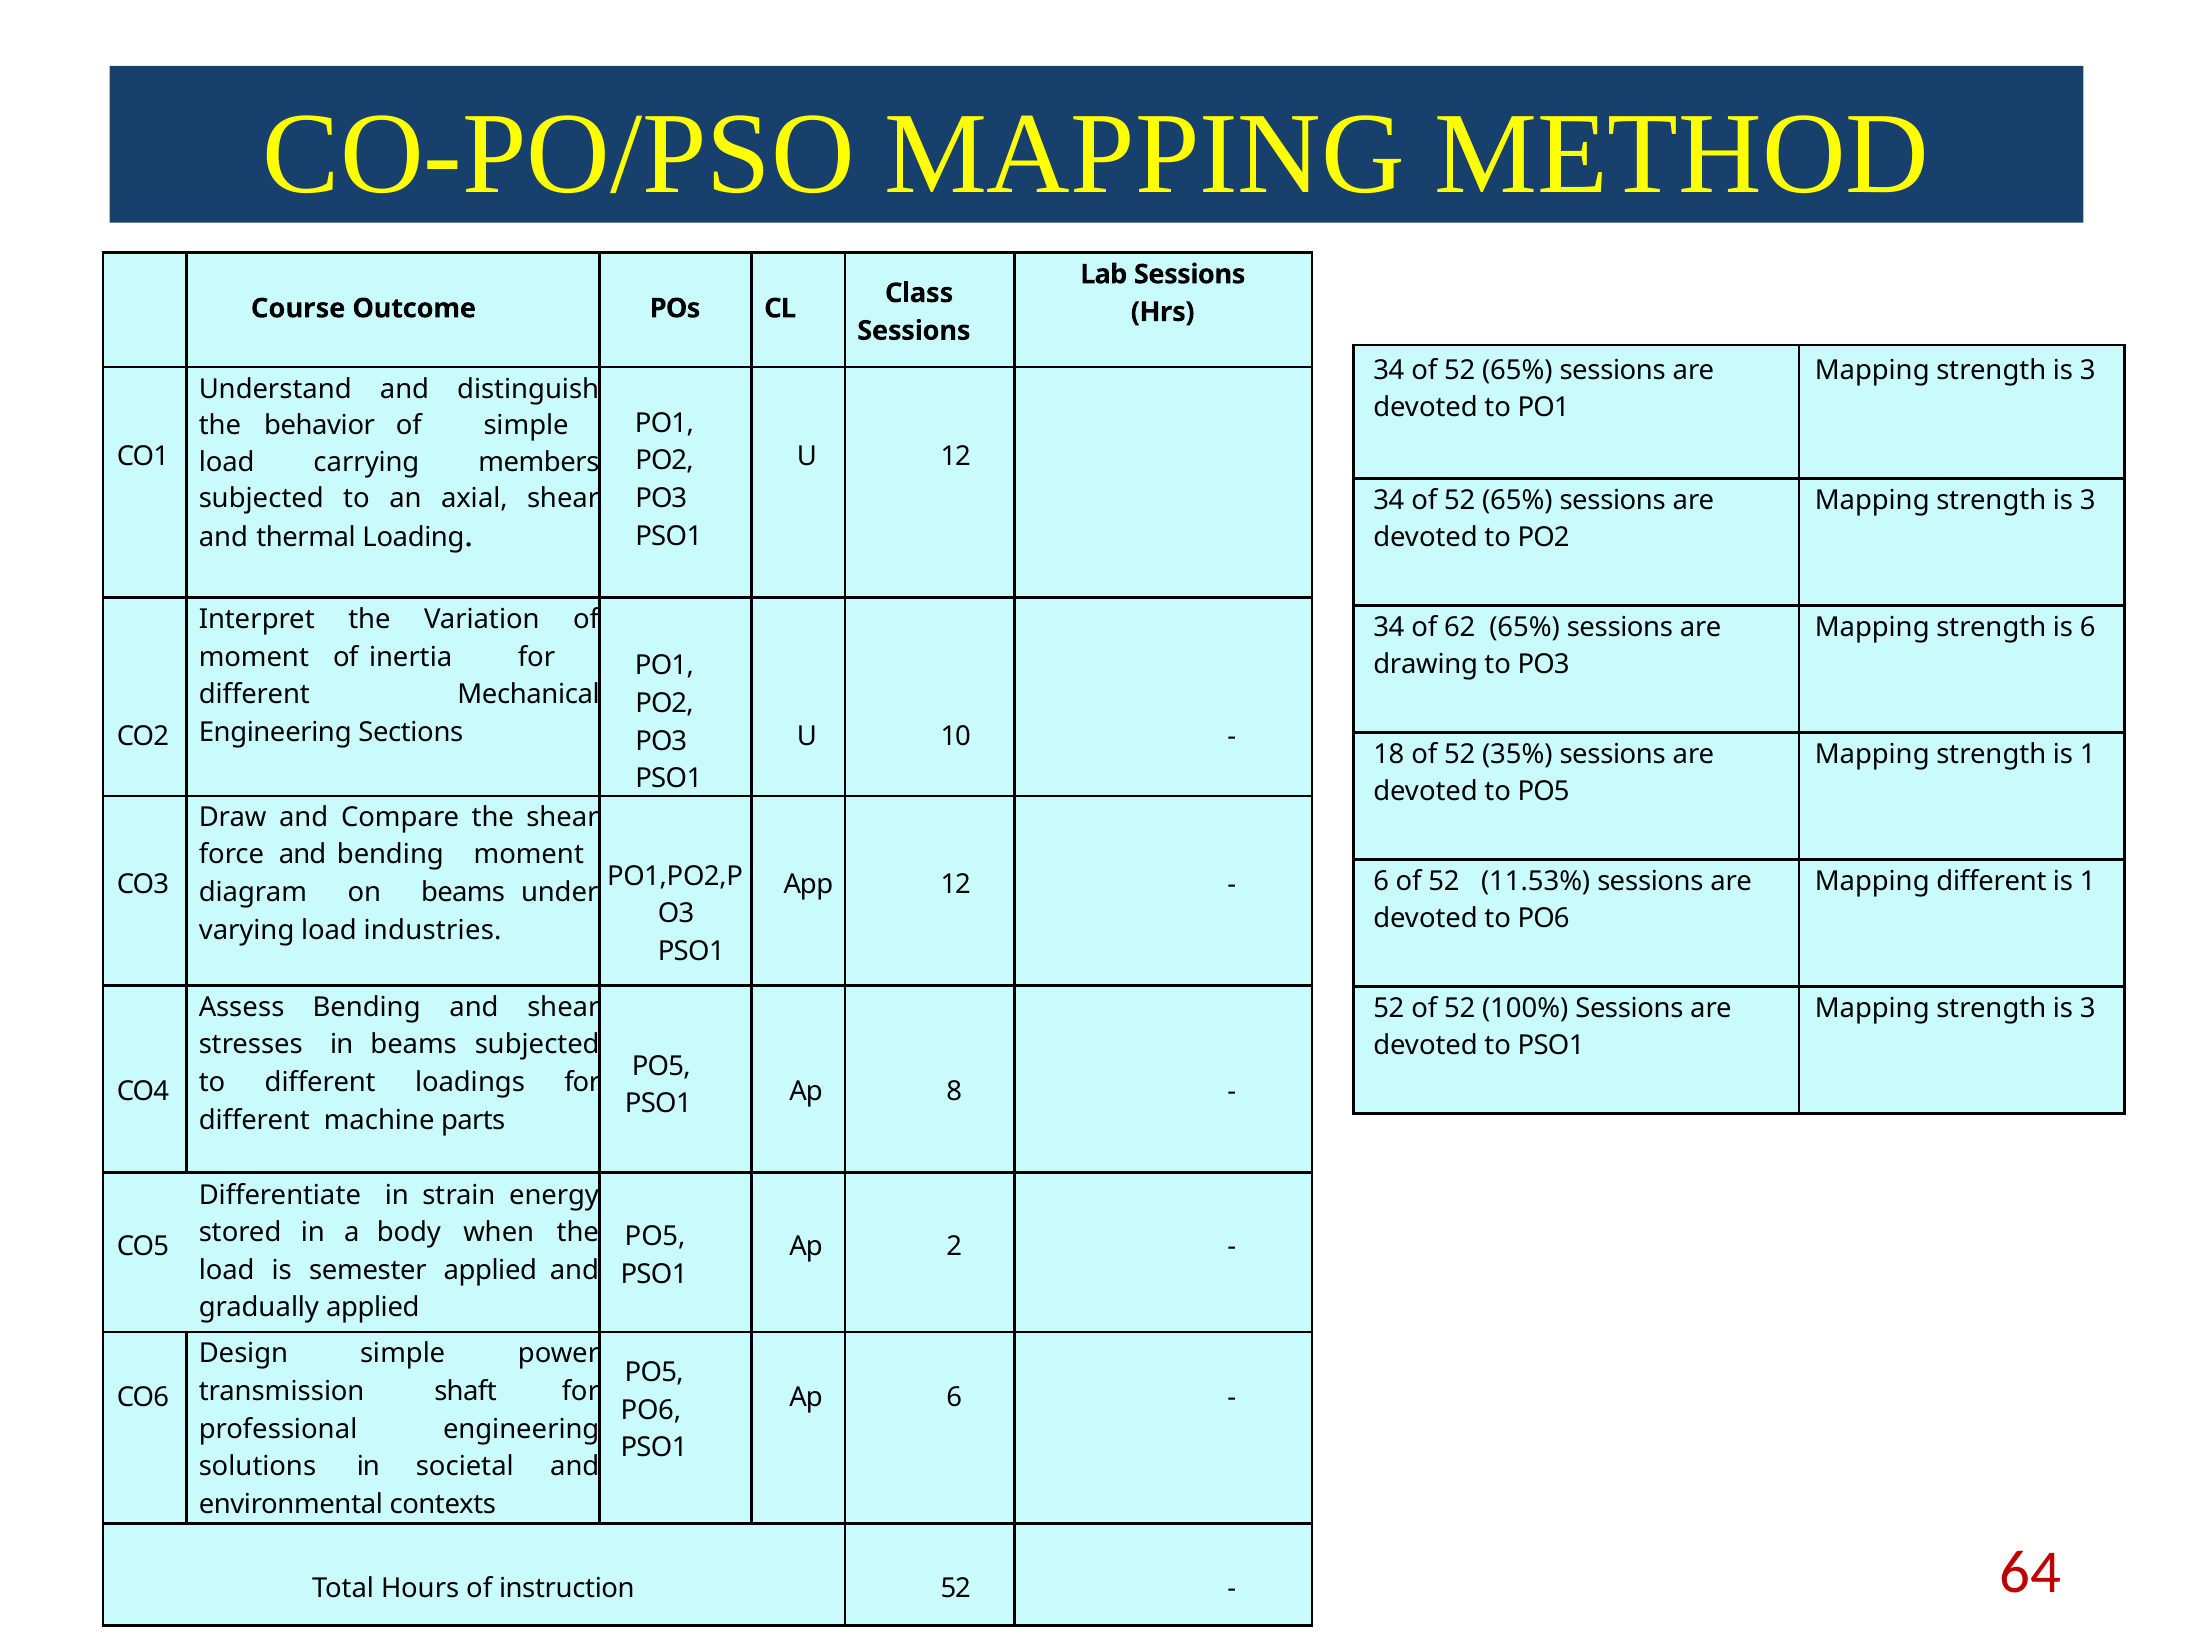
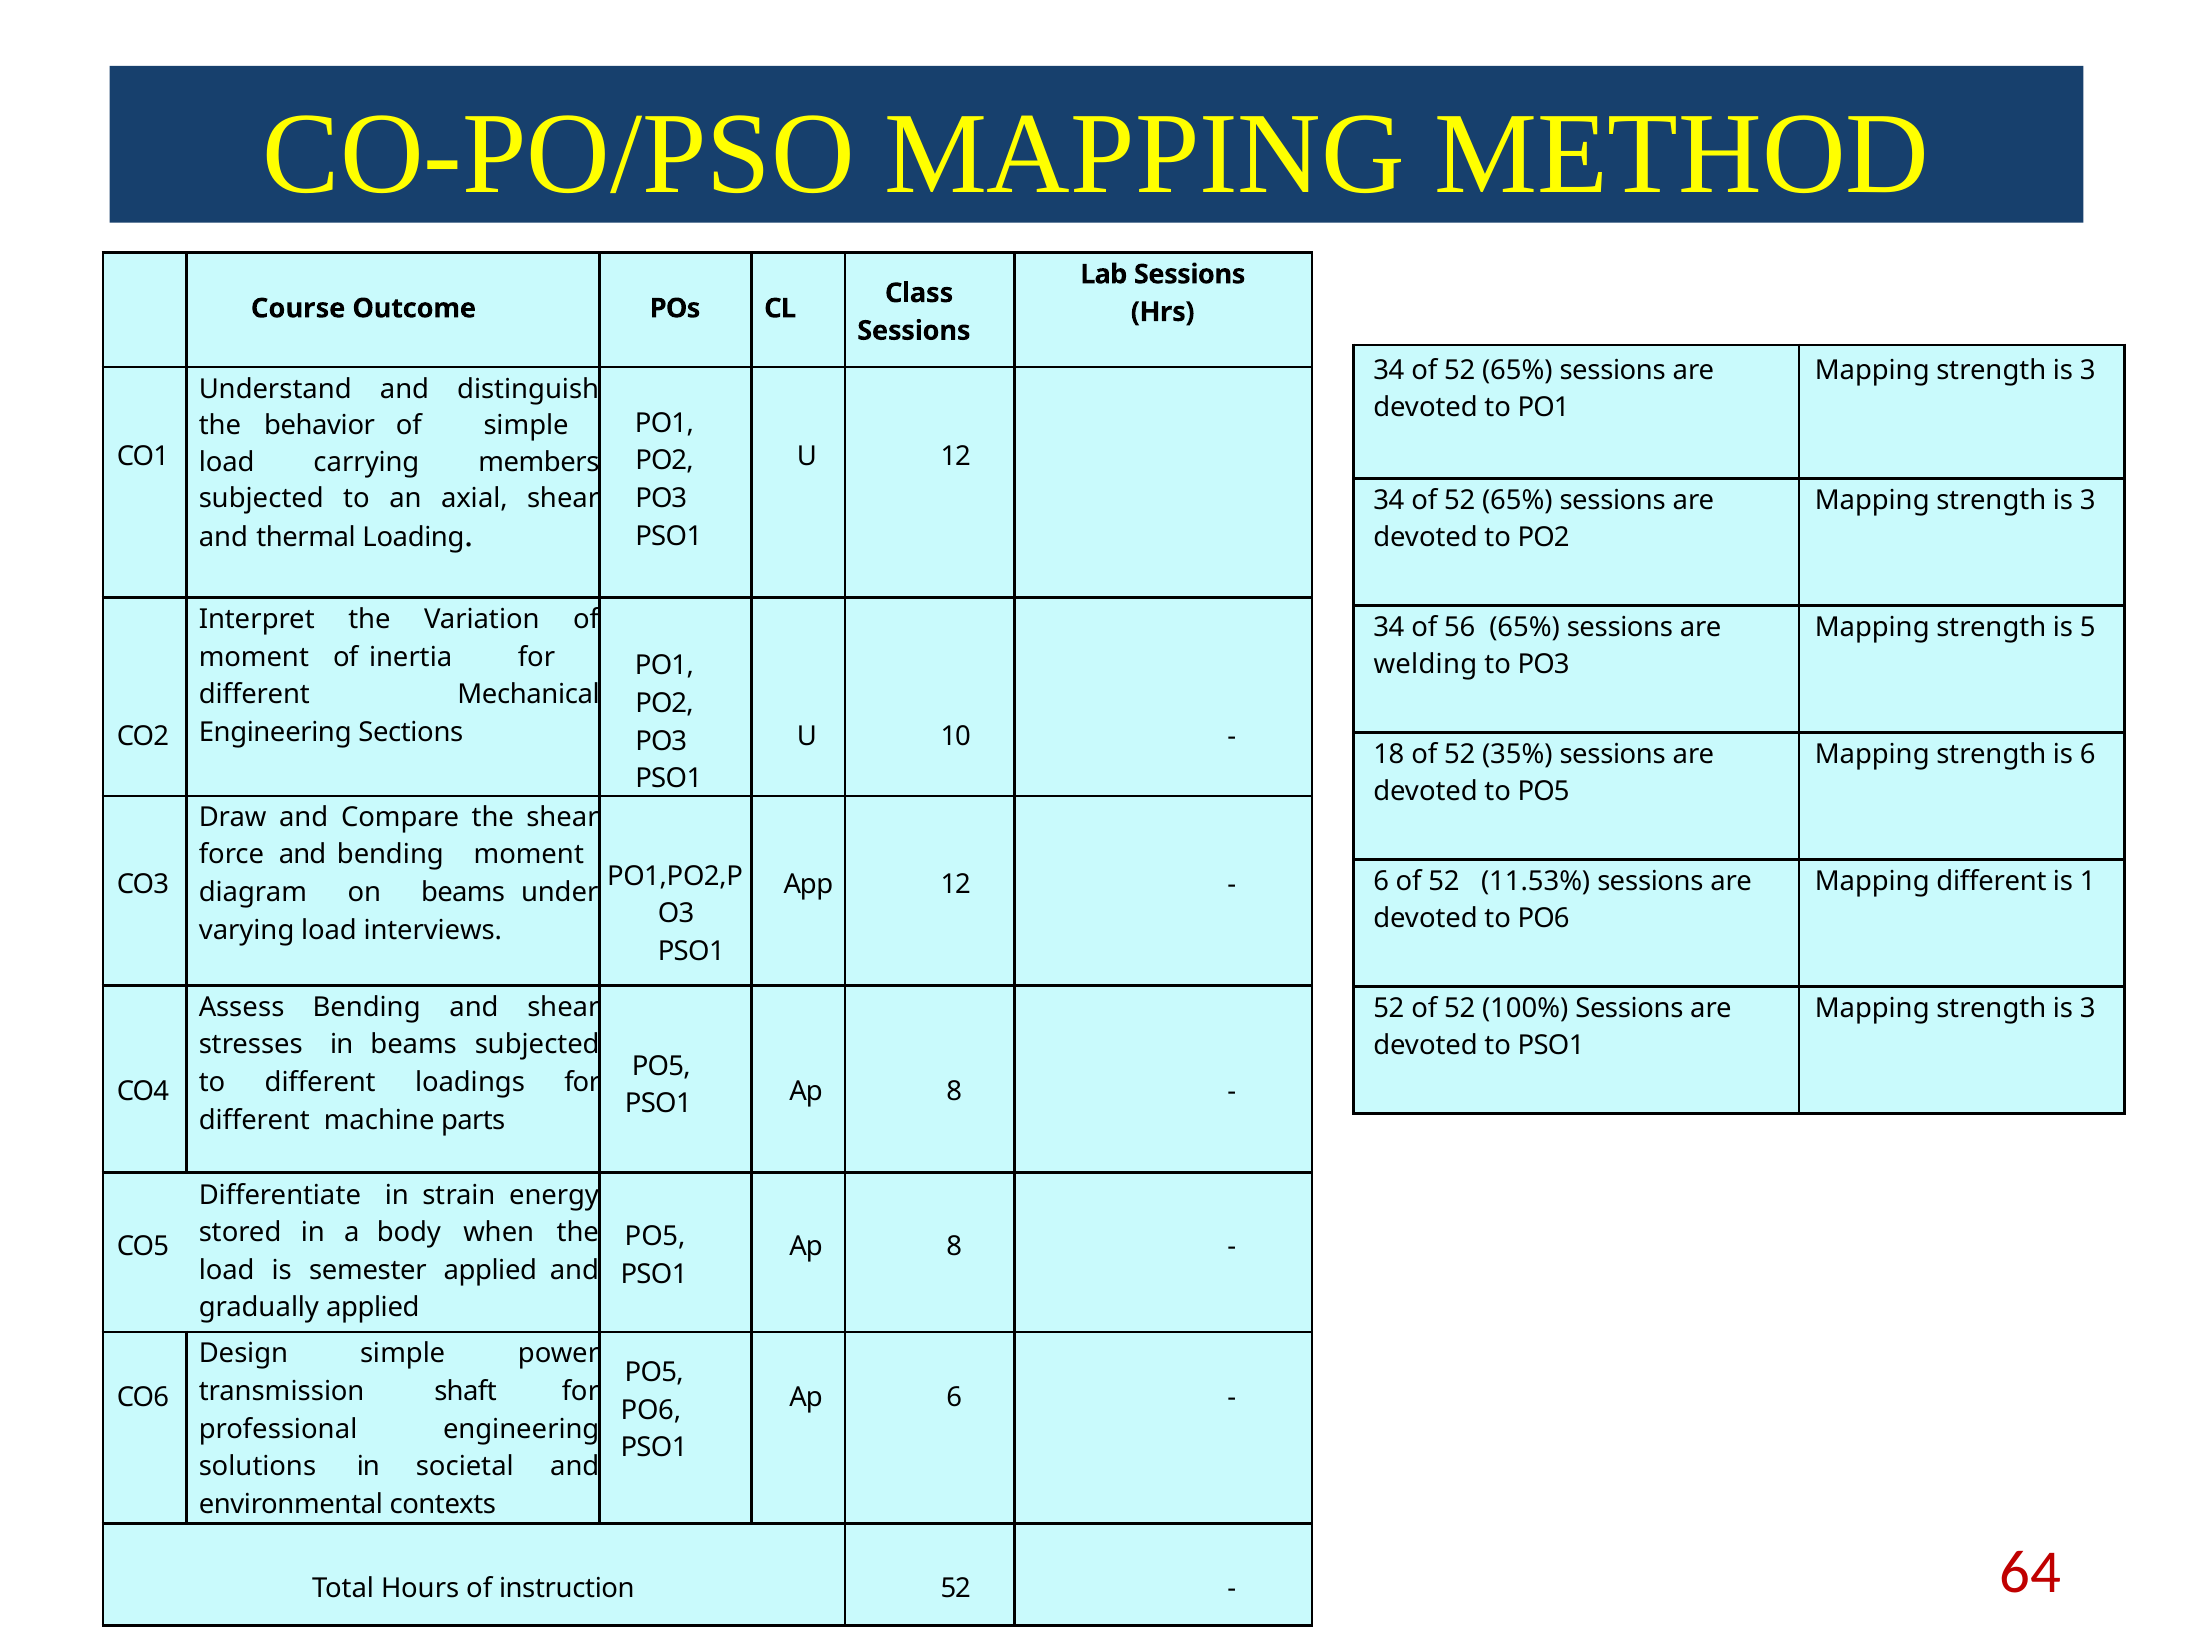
62: 62 -> 56 (1460, 627)
is 6: 6 -> 5 (2088, 627)
drawing: drawing -> welding (1425, 665)
strength is 1: 1 -> 6 (2088, 754)
industries: industries -> interviews (433, 930)
2: 2 -> 8 (954, 1247)
